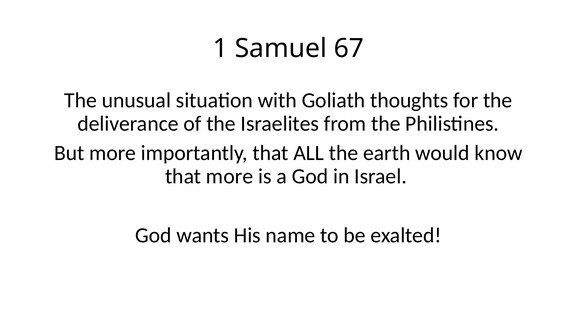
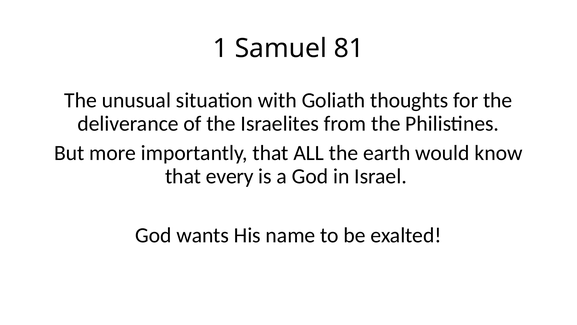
67: 67 -> 81 (349, 48)
that more: more -> every (230, 176)
